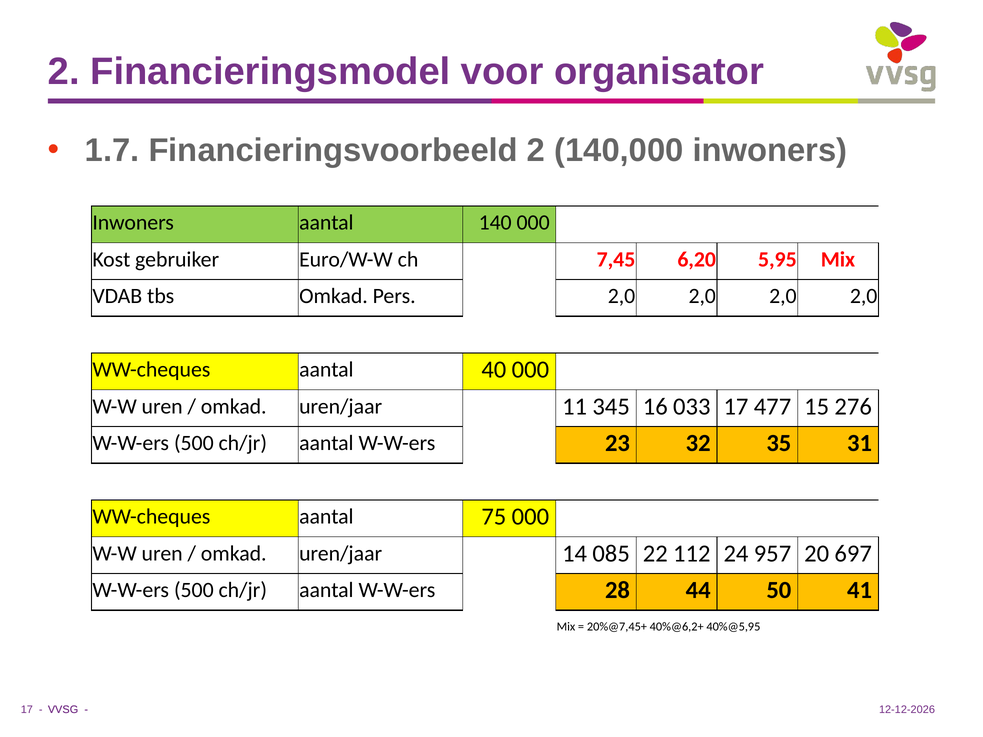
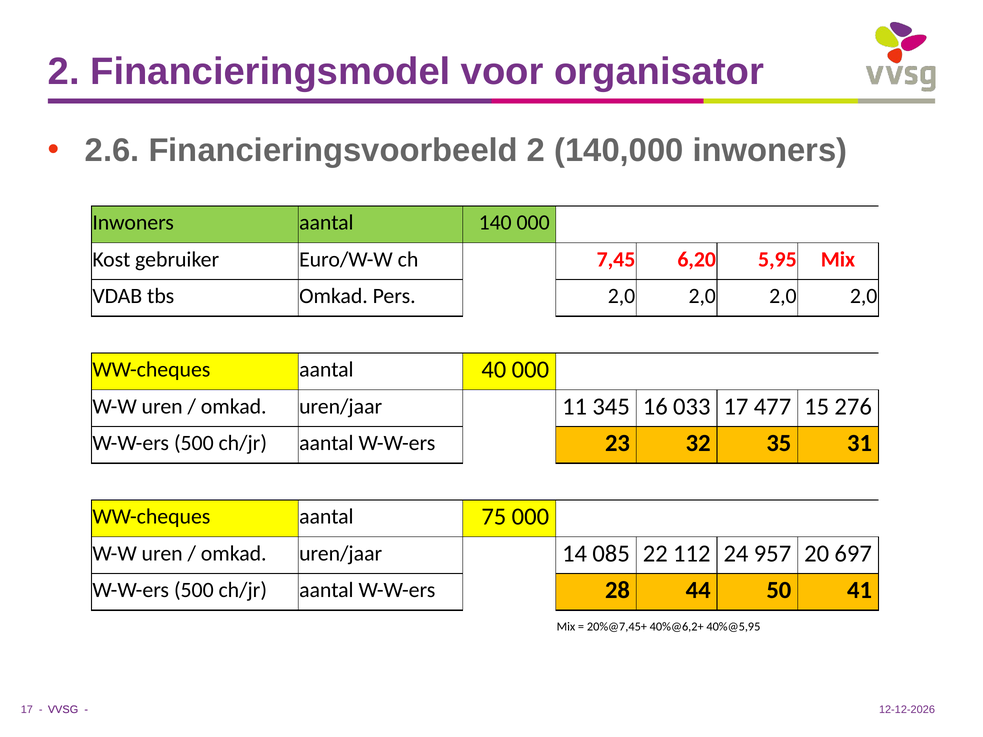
1.7: 1.7 -> 2.6 (112, 151)
